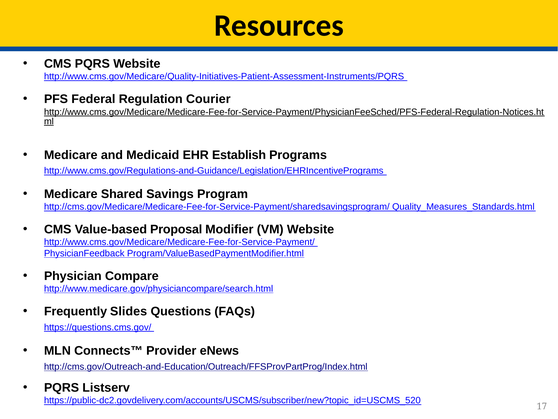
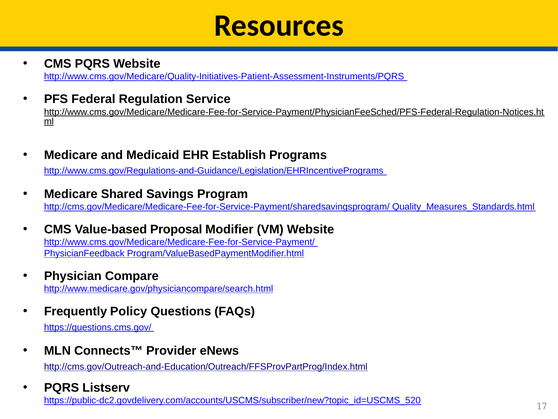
Courier: Courier -> Service (208, 99)
Slides: Slides -> Policy (129, 311)
